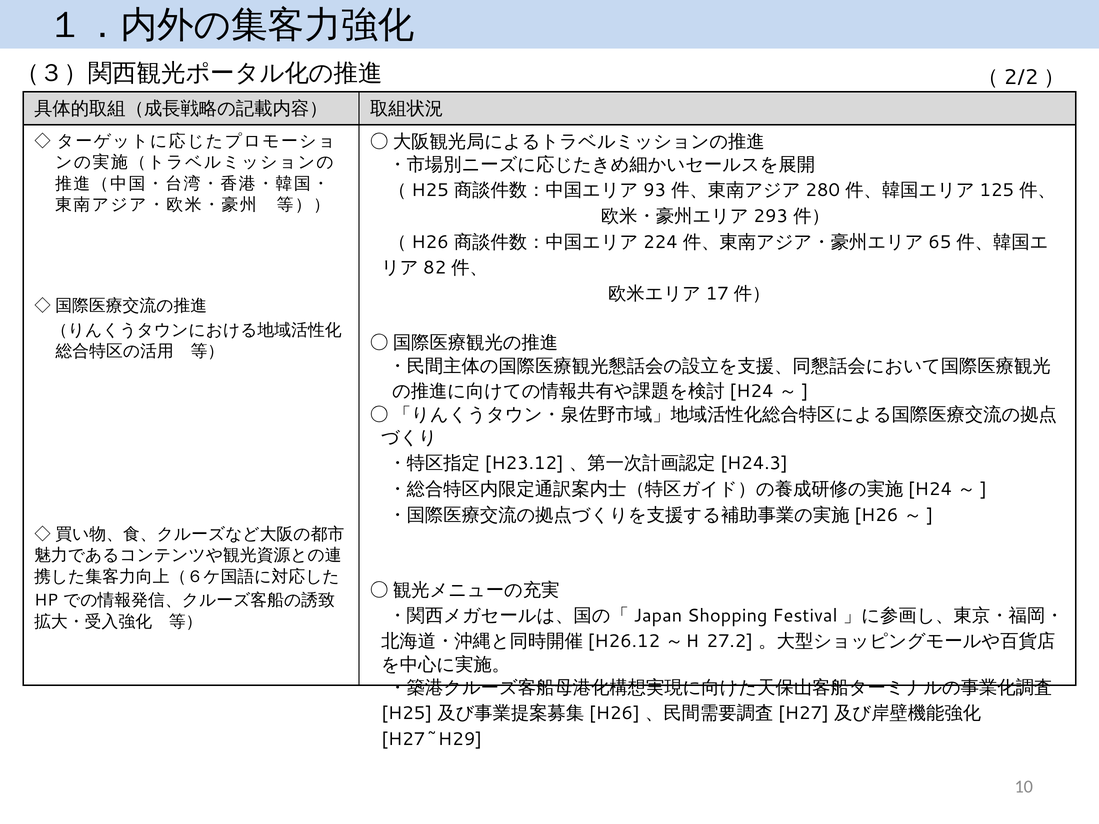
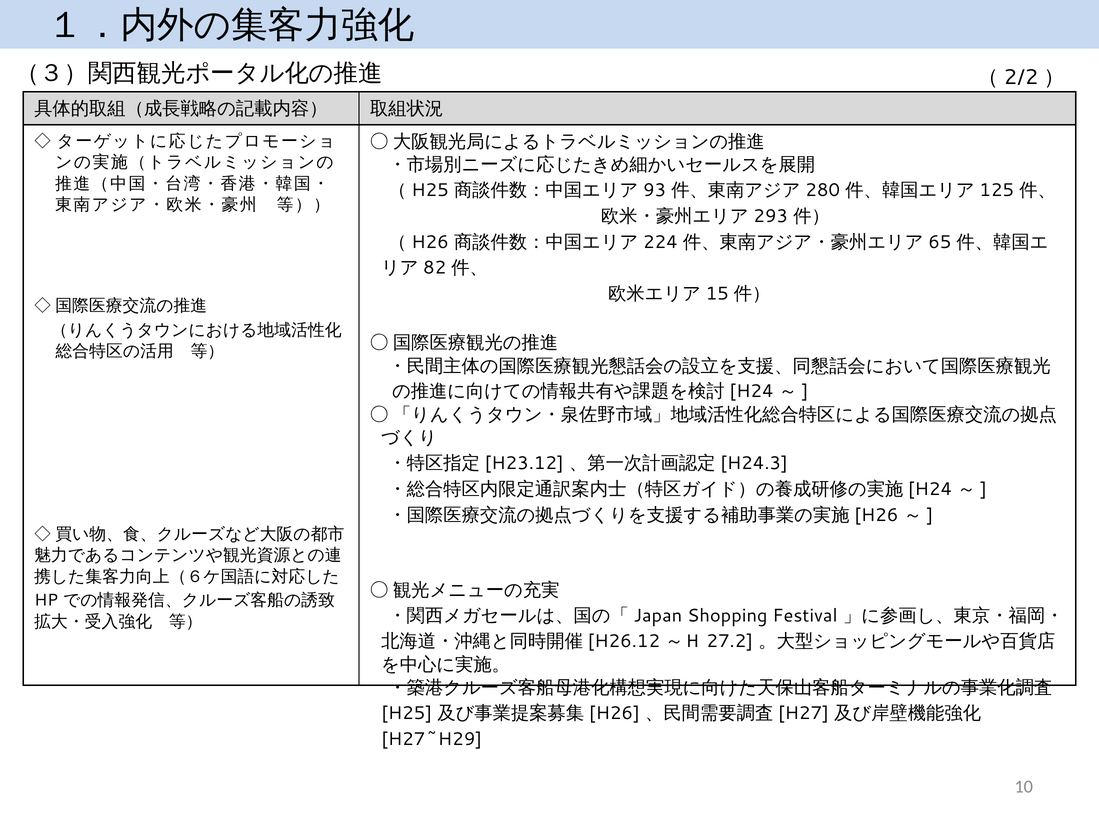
17: 17 -> 15 (717, 294)
